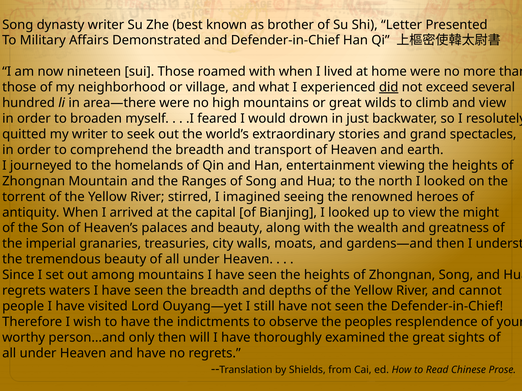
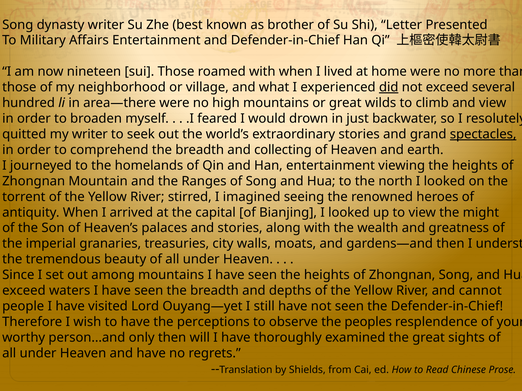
Affairs Demonstrated: Demonstrated -> Entertainment (156, 40)
spectacles underline: none -> present (483, 134)
transport: transport -> collecting (283, 150)
and beauty: beauty -> stories (240, 228)
regrets: regrets -> exceed (24, 291)
indictments: indictments -> perceptions (213, 322)
